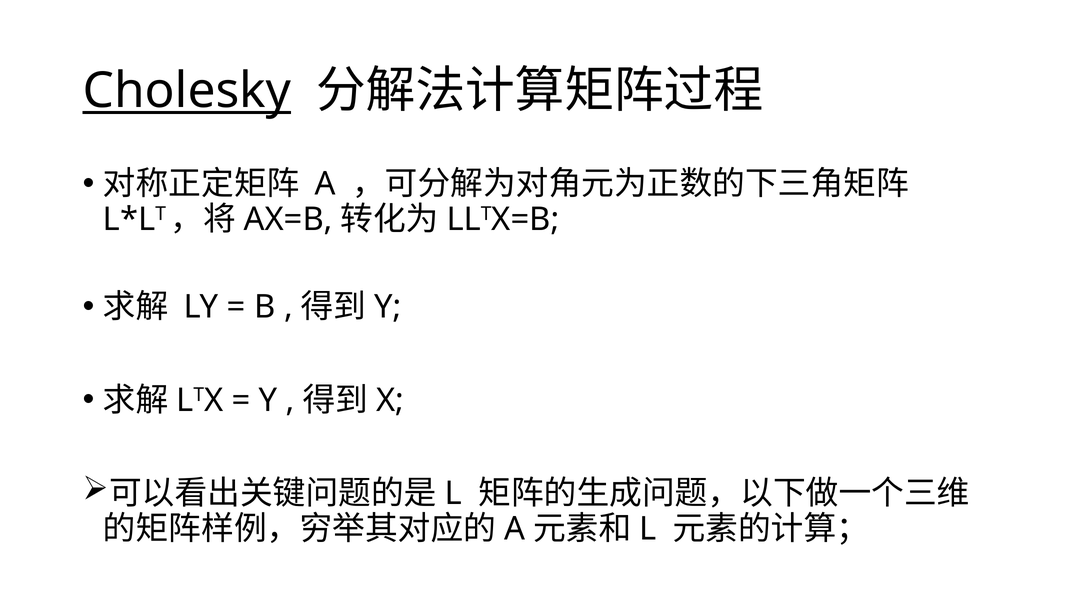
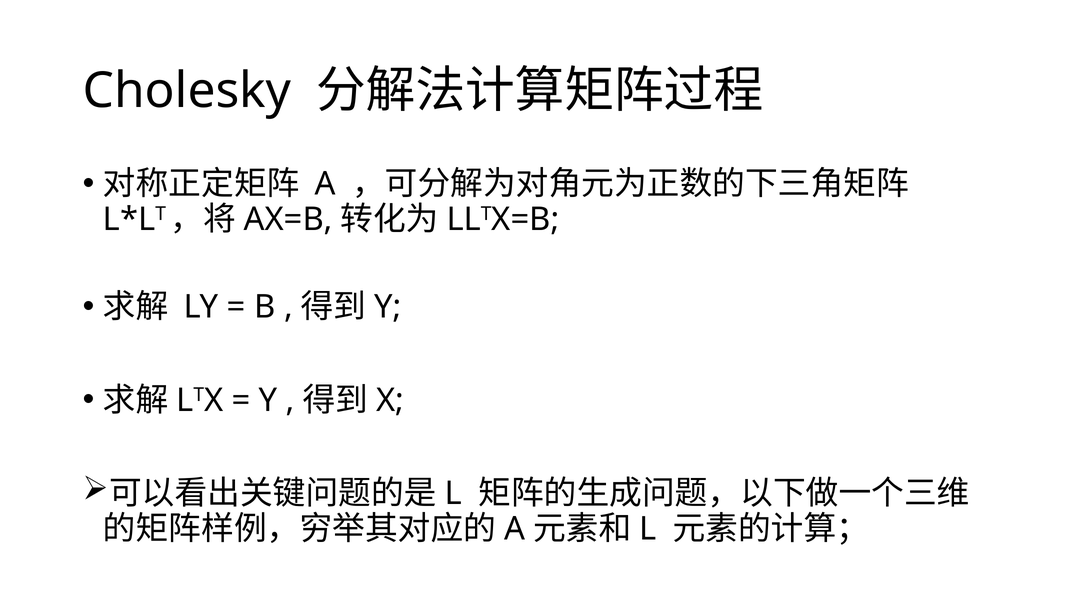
Cholesky underline: present -> none (187, 91)
